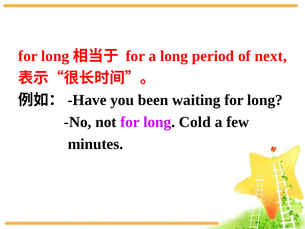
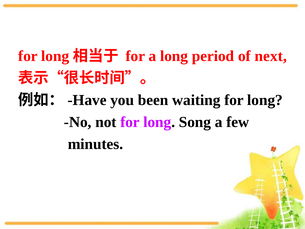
Cold: Cold -> Song (195, 122)
